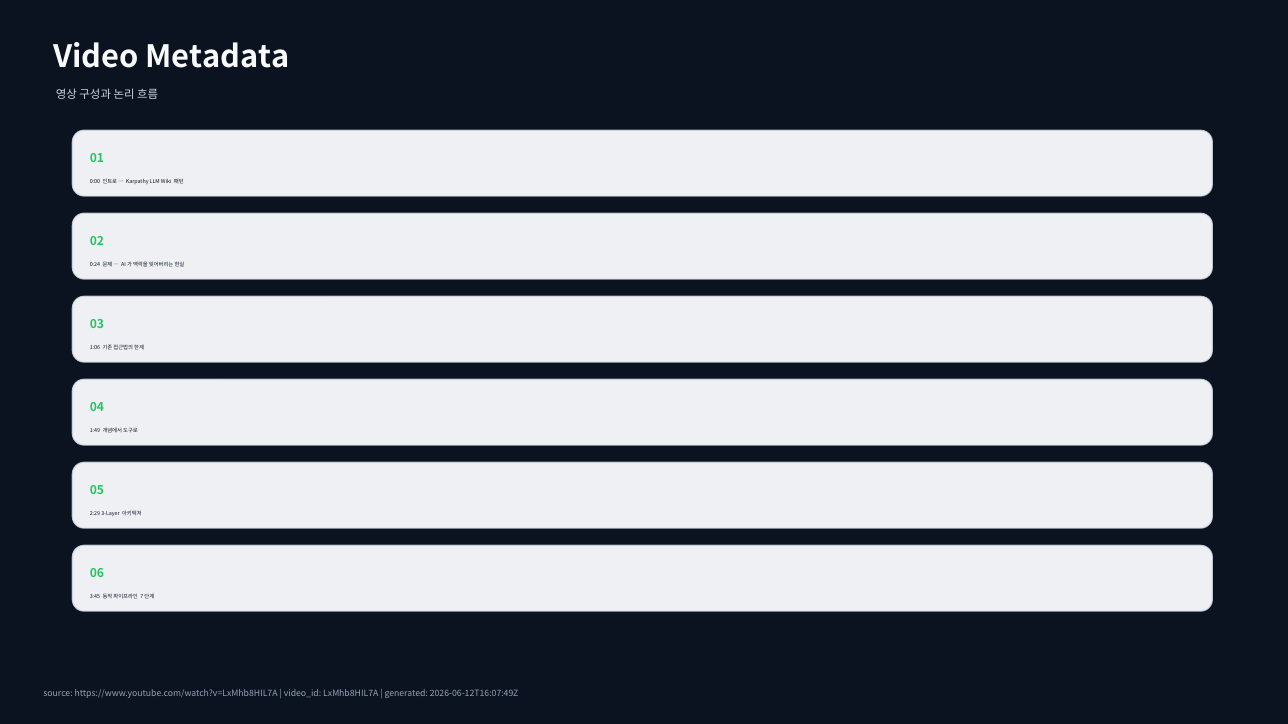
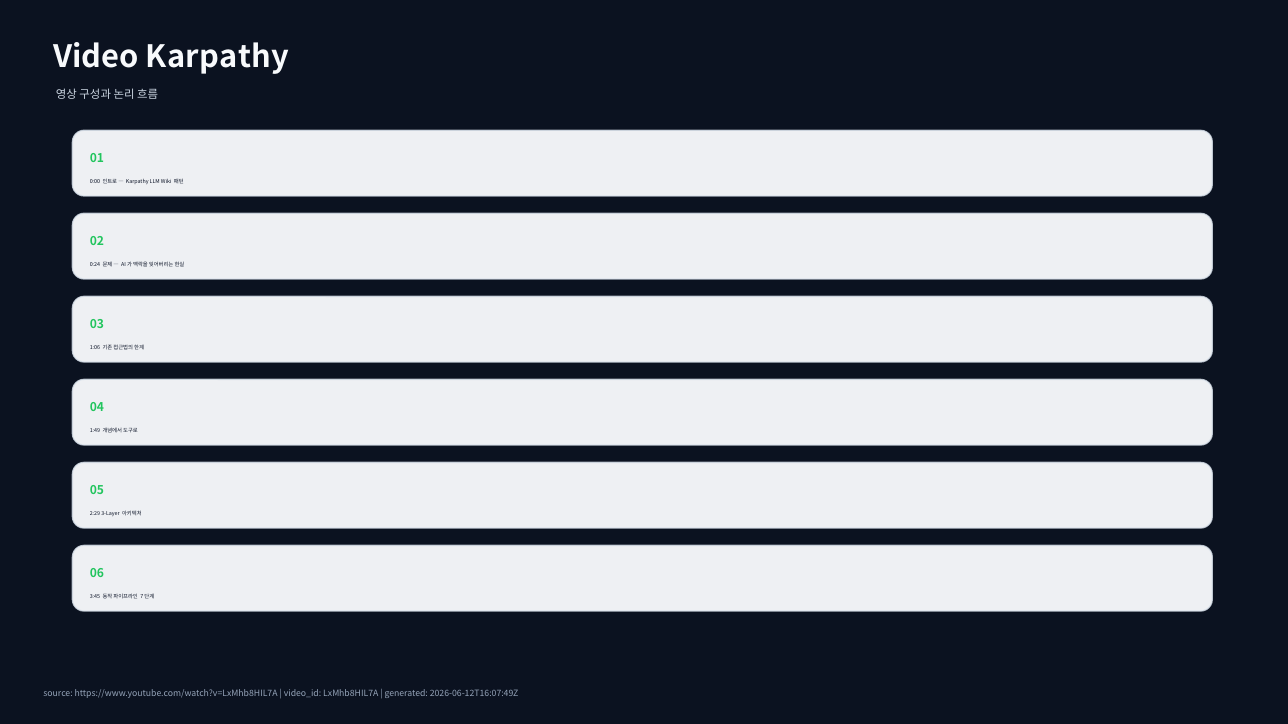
Video Metadata: Metadata -> Karpathy (218, 58)
